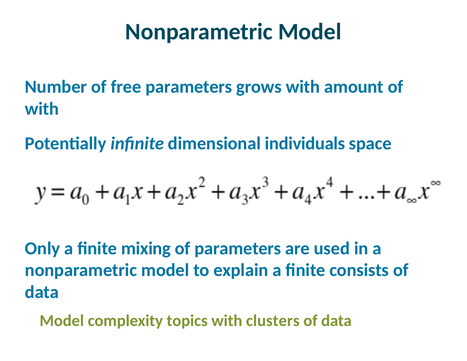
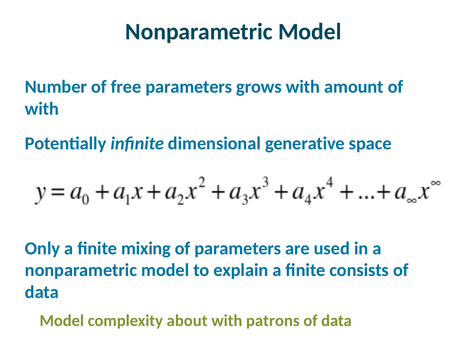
individuals: individuals -> generative (305, 144)
topics: topics -> about (187, 321)
clusters: clusters -> patrons (273, 321)
